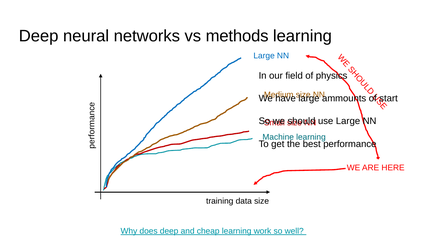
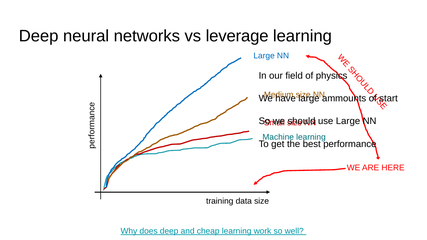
methods: methods -> leverage (237, 36)
